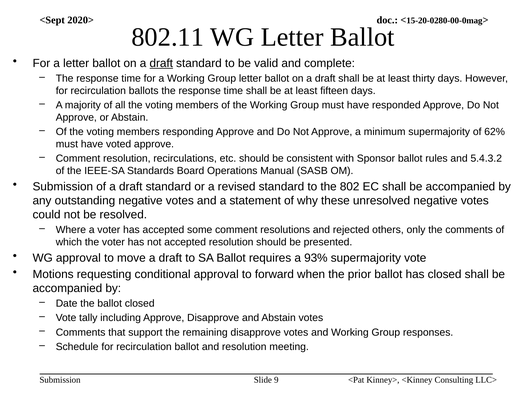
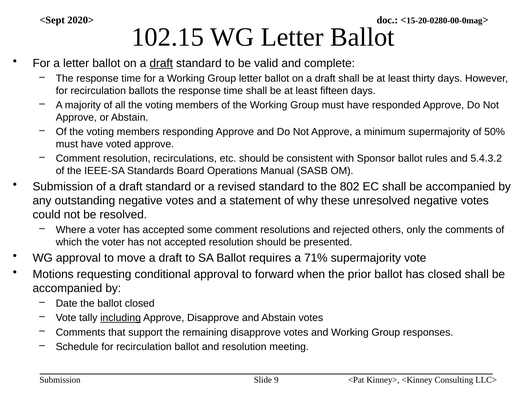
802.11: 802.11 -> 102.15 (168, 37)
62%: 62% -> 50% (495, 132)
93%: 93% -> 71% (316, 258)
including underline: none -> present (121, 318)
